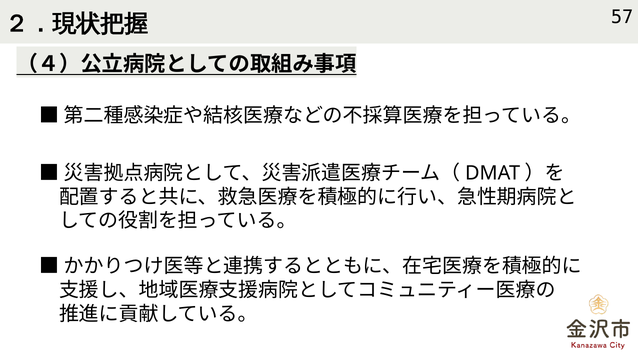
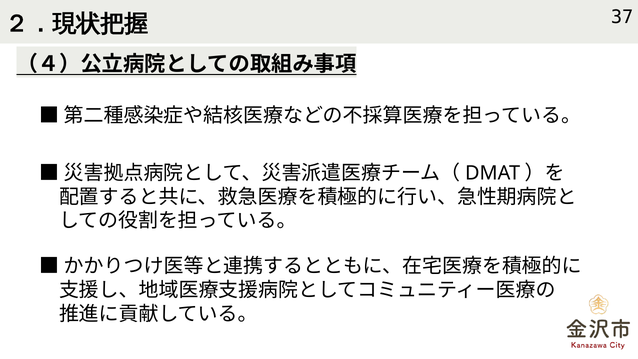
57: 57 -> 37 (622, 17)
